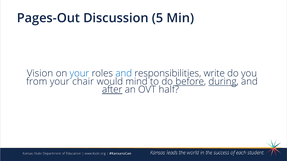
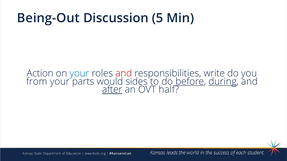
Pages-Out: Pages-Out -> Being-Out (48, 18)
Vision: Vision -> Action (40, 74)
and colour: blue -> red (124, 74)
chair: chair -> parts (83, 82)
mind: mind -> sides (137, 82)
